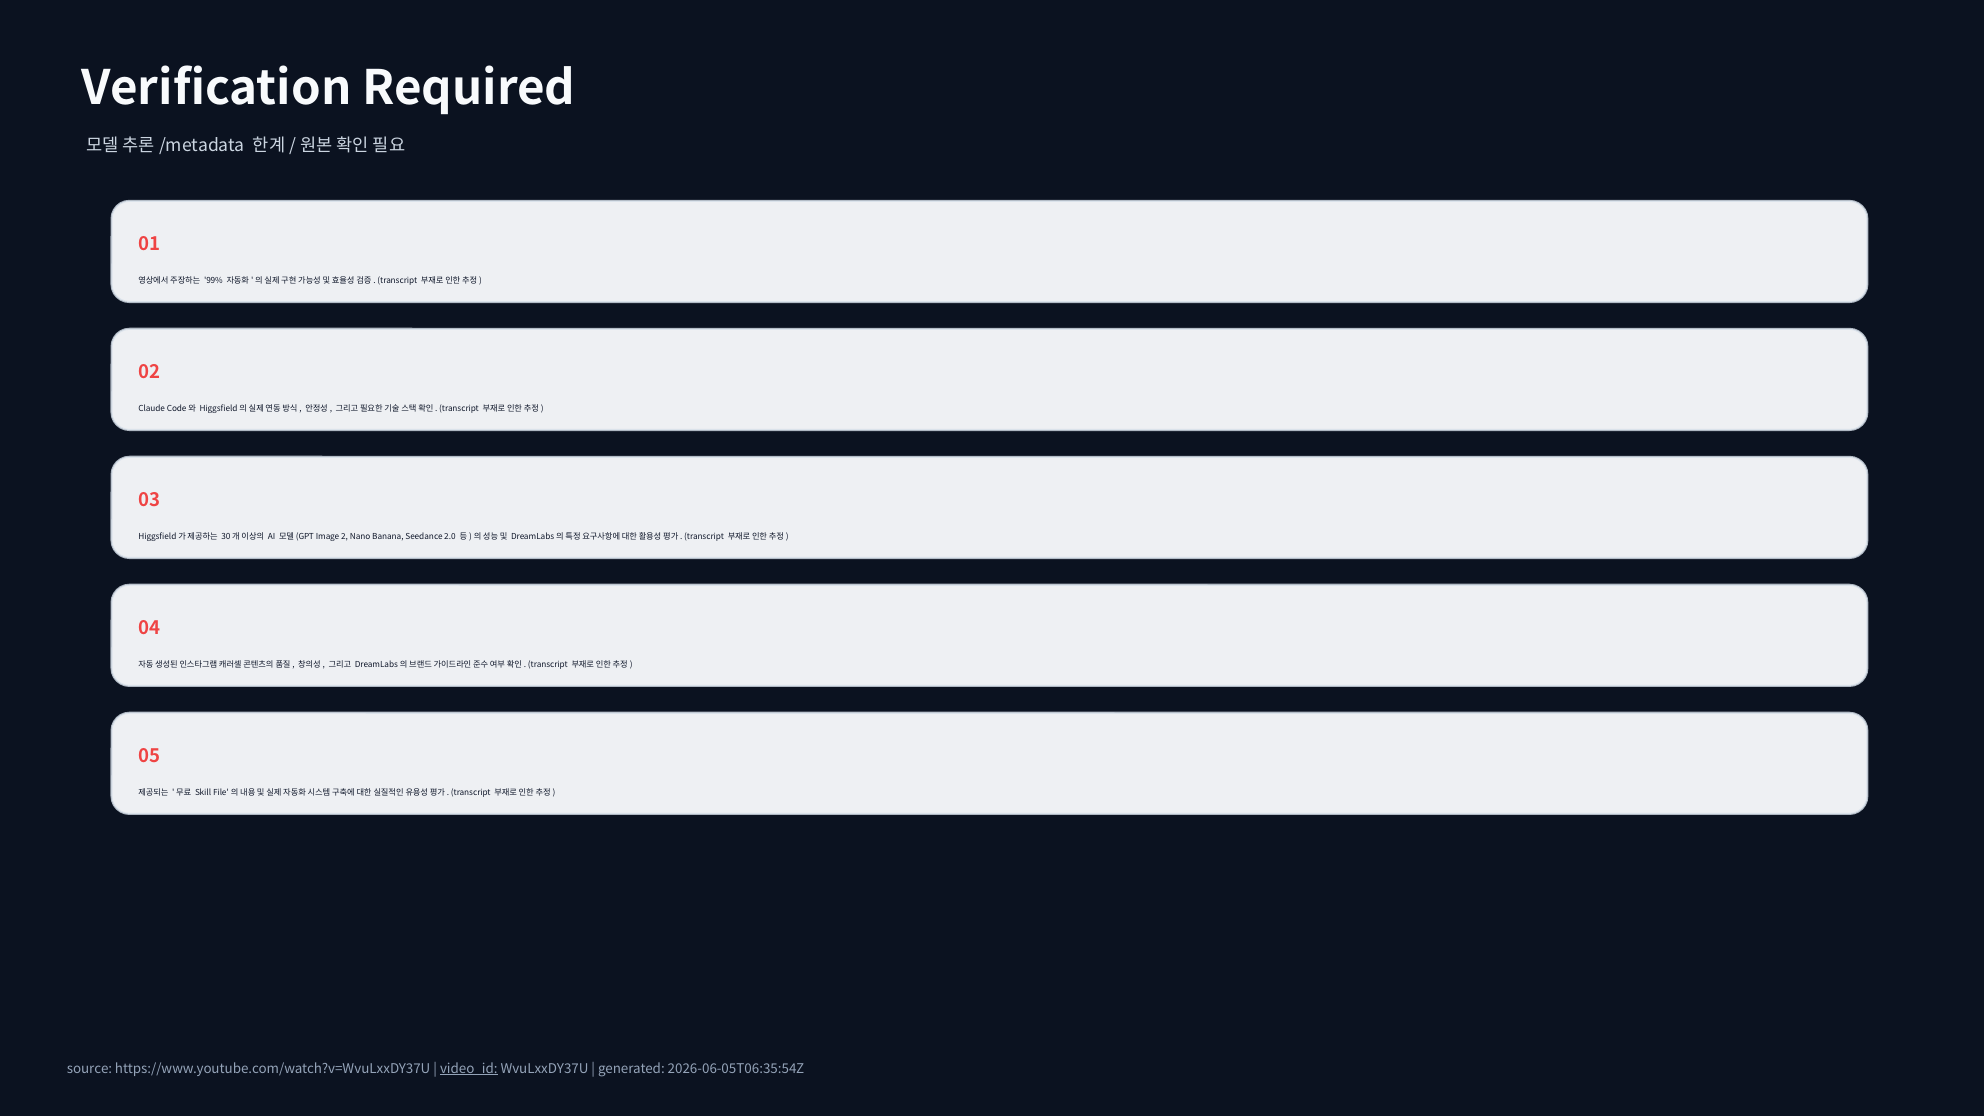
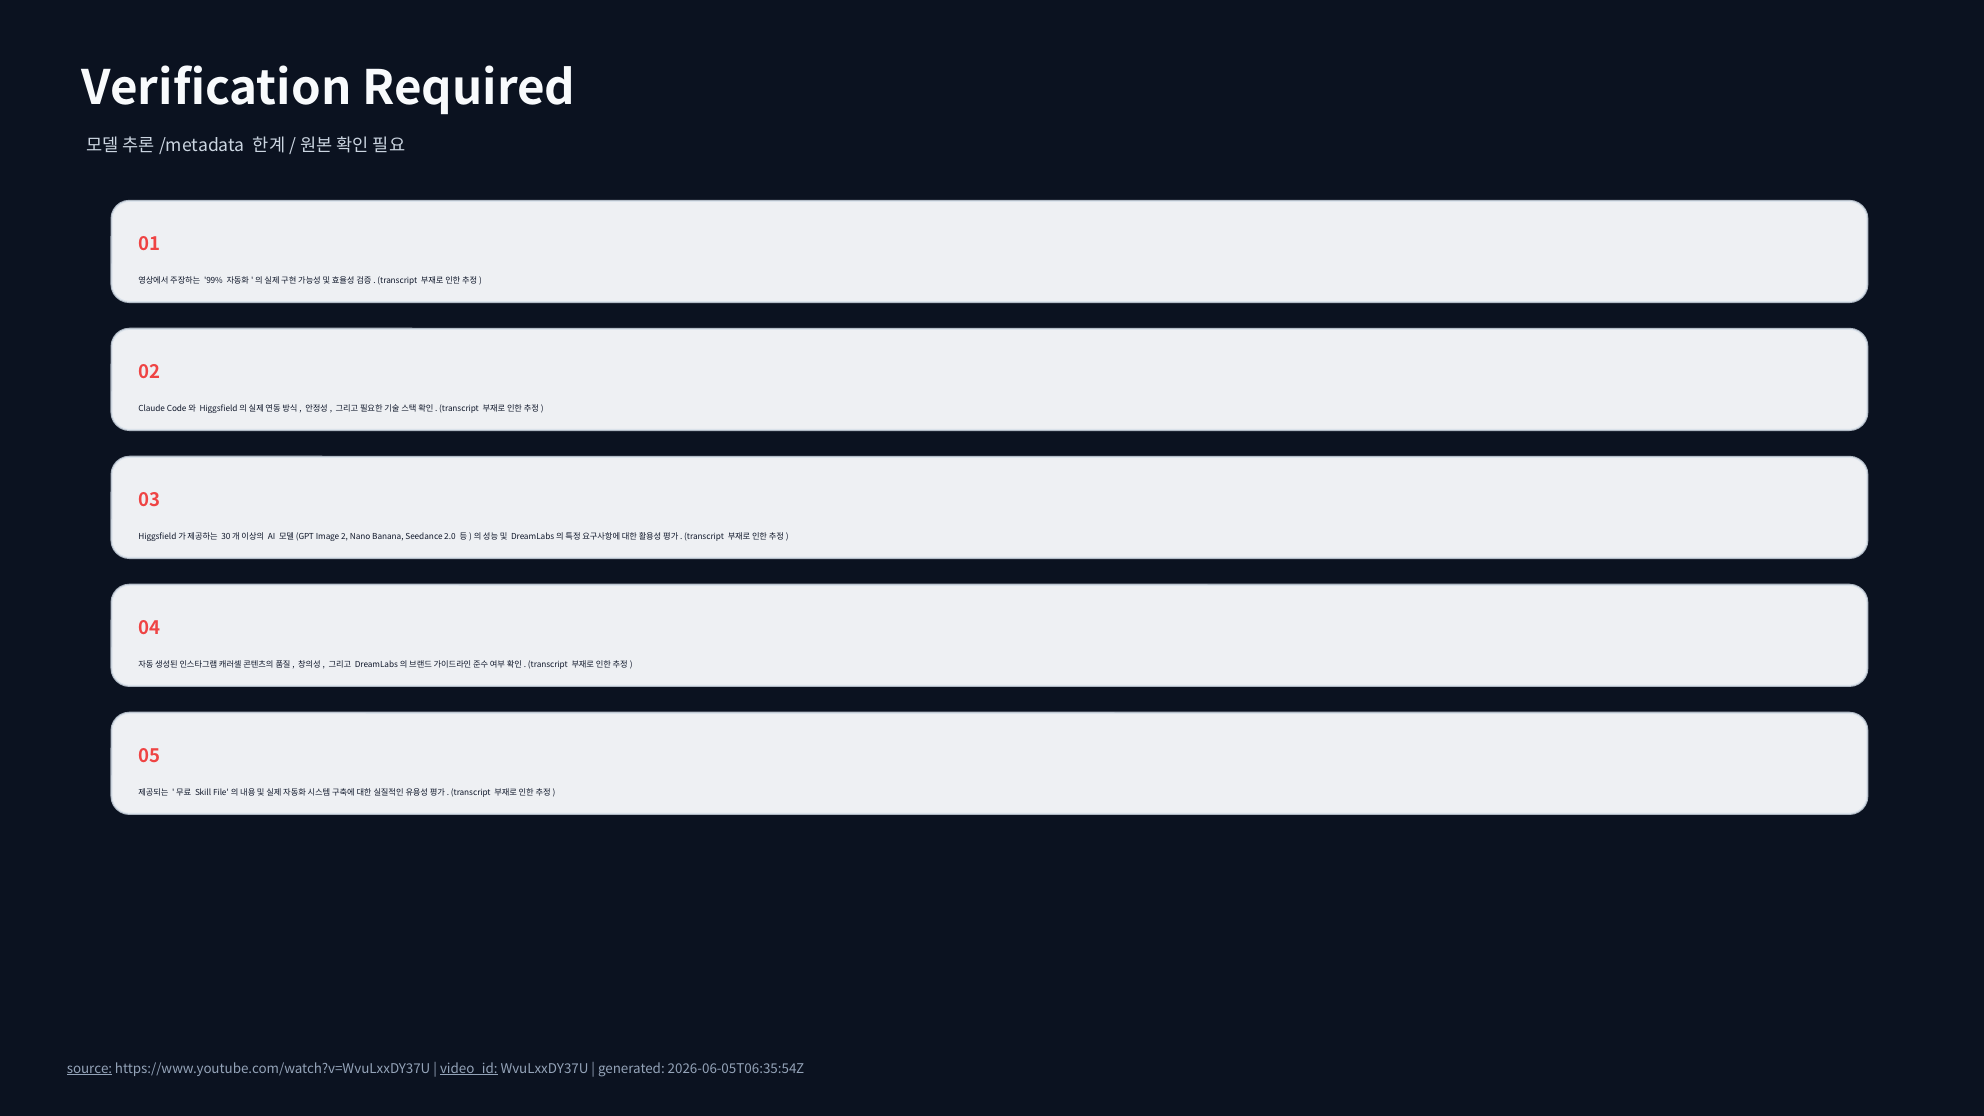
source underline: none -> present (89, 1069)
